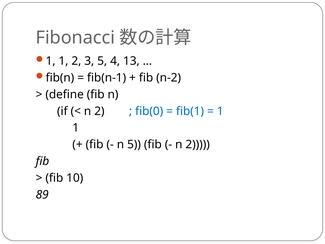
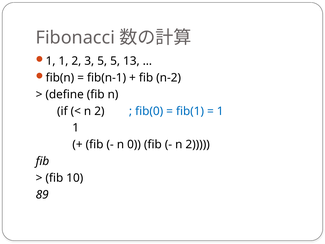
5 4: 4 -> 5 (115, 61)
n 5: 5 -> 0 (134, 144)
